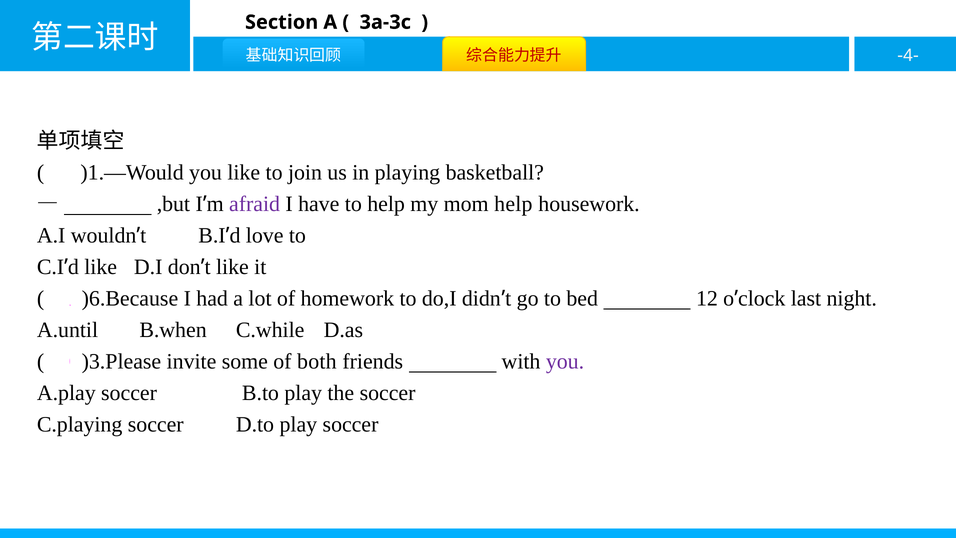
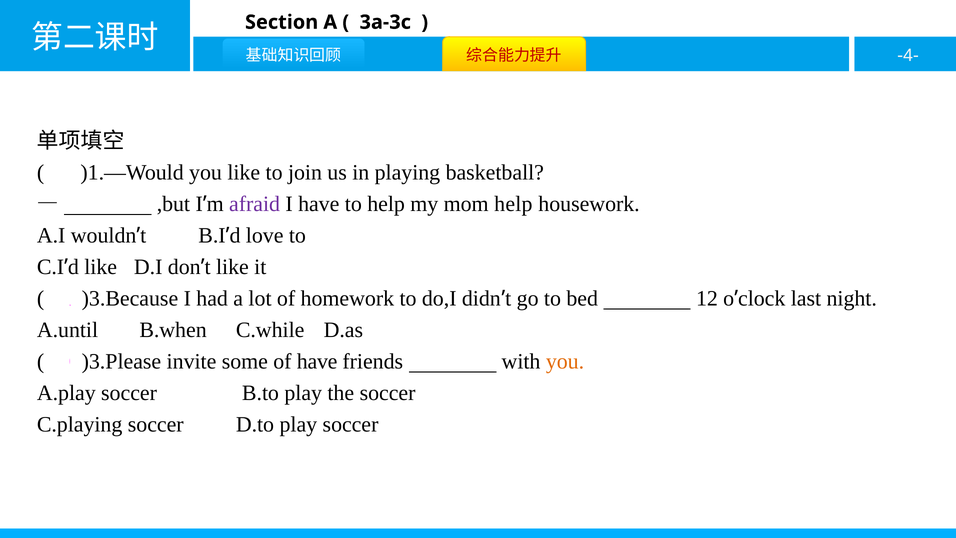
)6.Because: )6.Because -> )3.Because (130, 298)
of both: both -> have (317, 361)
you colour: purple -> orange (565, 361)
